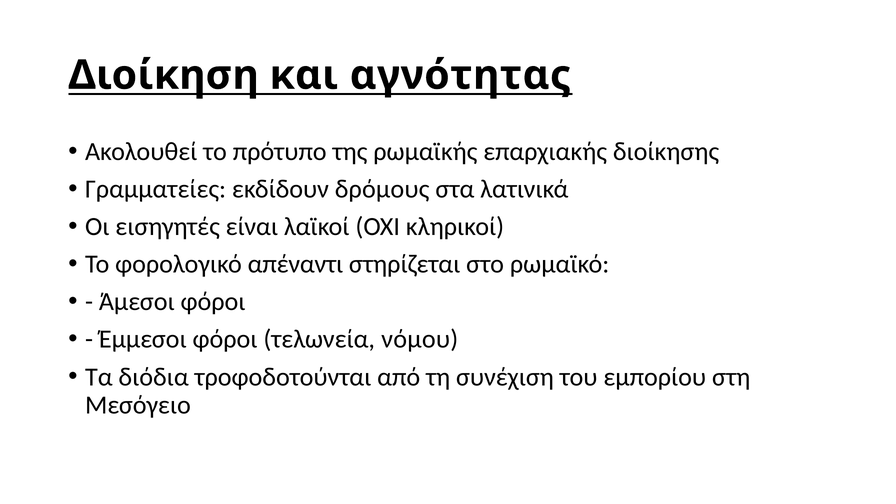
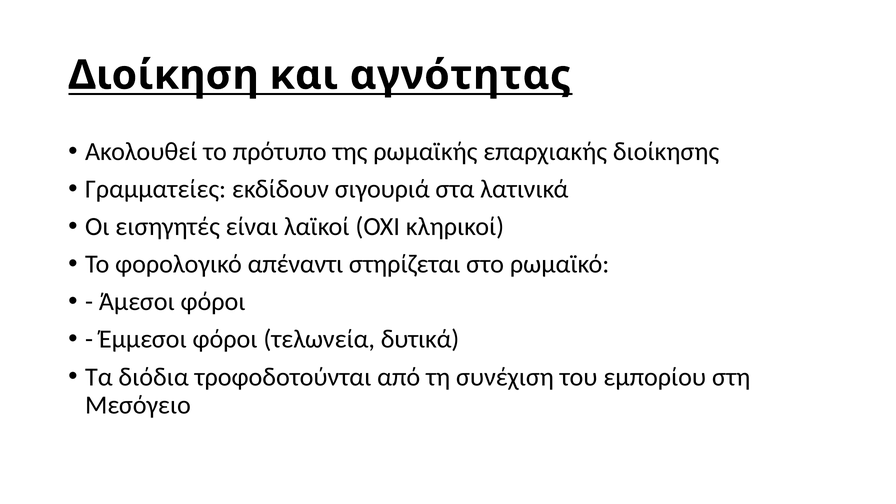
δρόμους: δρόμους -> σιγουριά (382, 189)
νόμου: νόμου -> δυτικά (420, 339)
